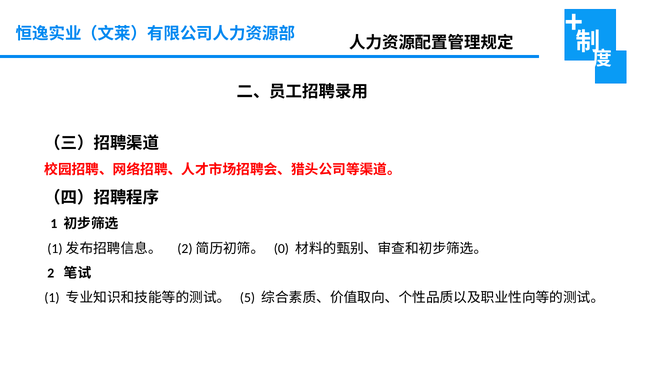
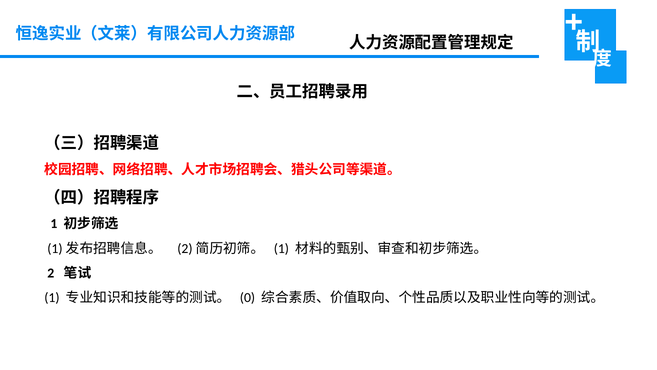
0: 0 -> 1 (281, 248)
5: 5 -> 0 (247, 297)
